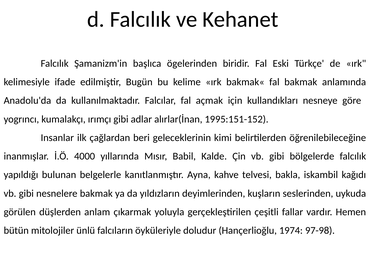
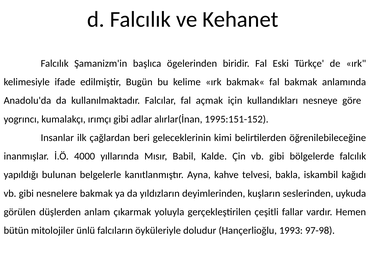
1974: 1974 -> 1993 (291, 230)
